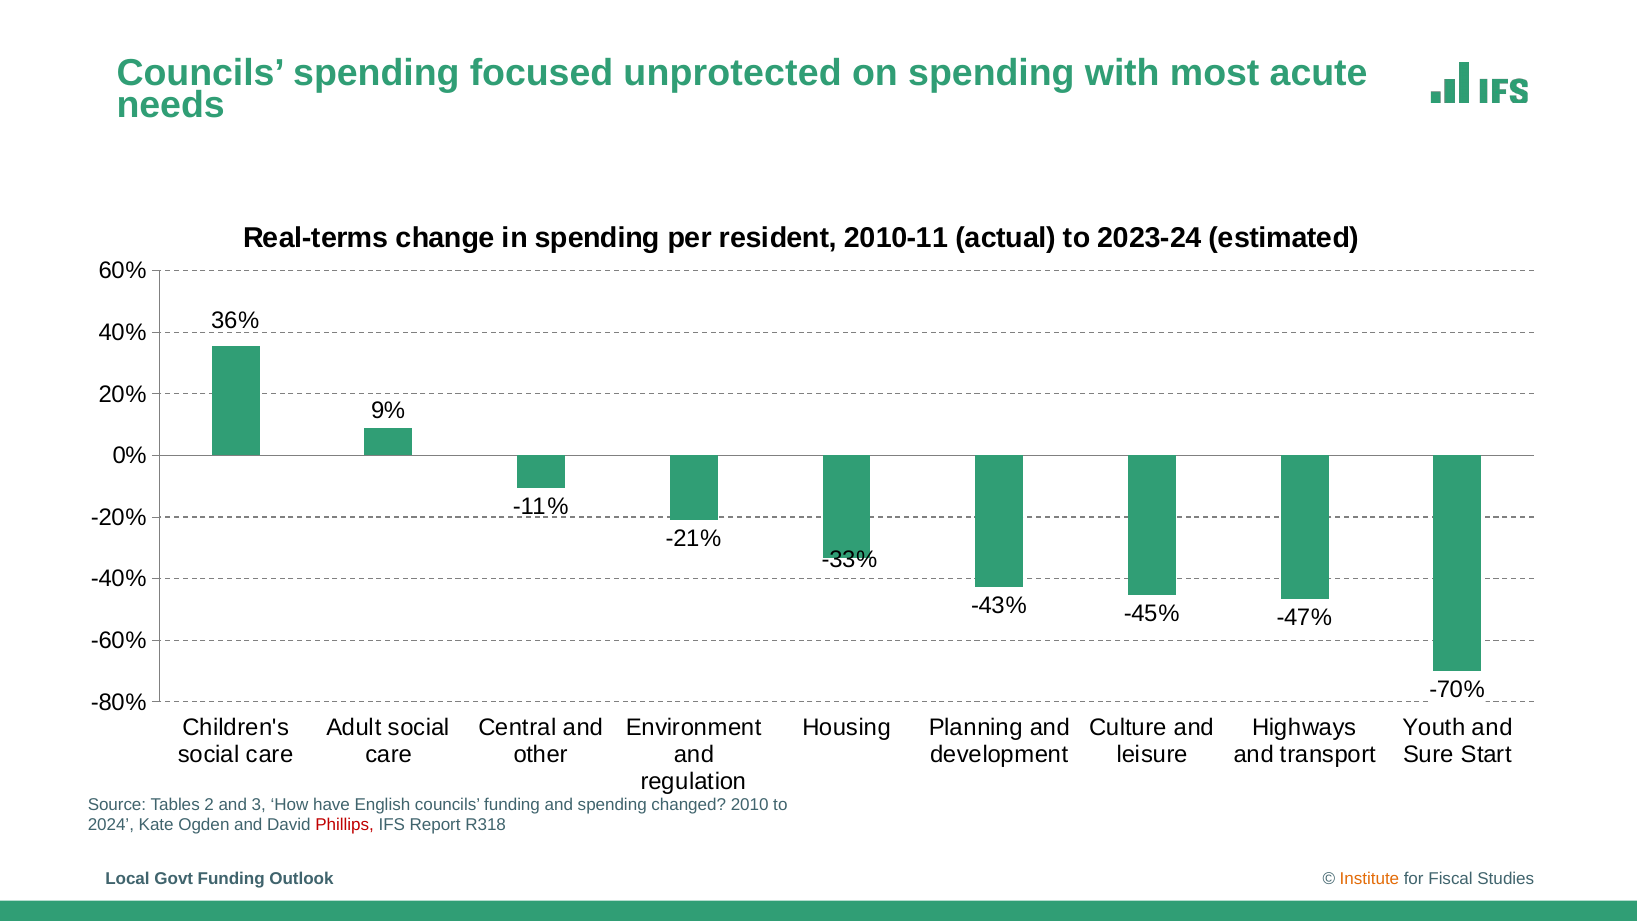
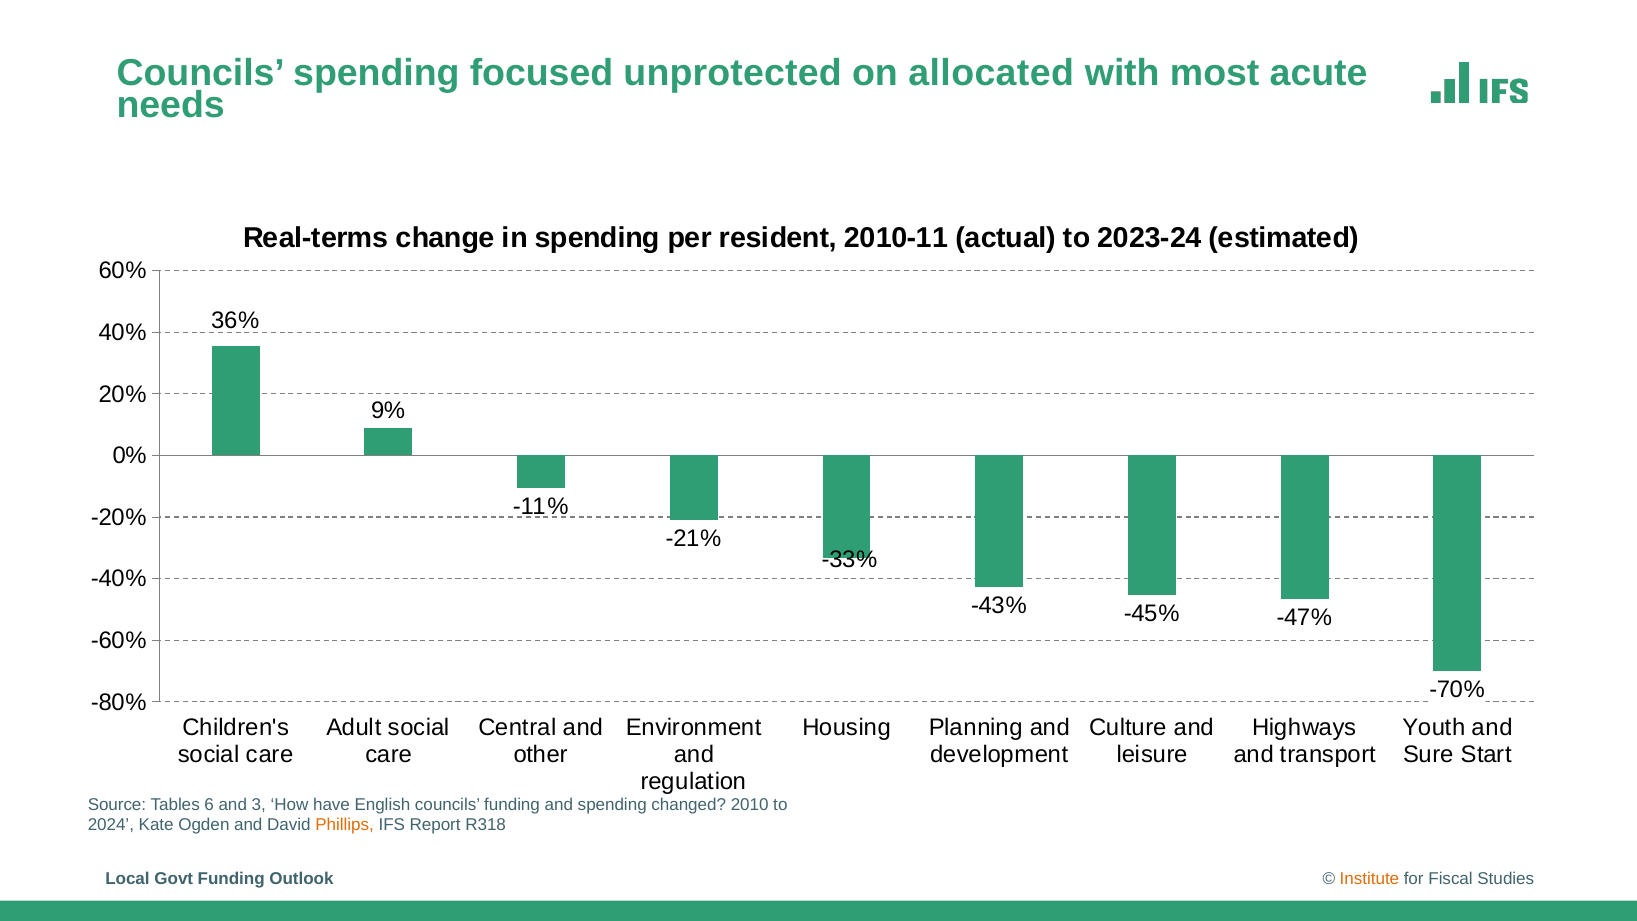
on spending: spending -> allocated (991, 73)
2: 2 -> 6 (209, 804)
Phillips colour: red -> orange (345, 825)
